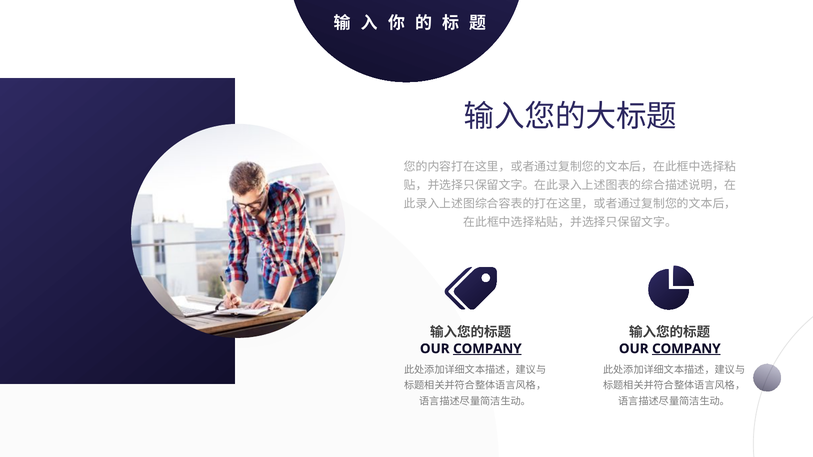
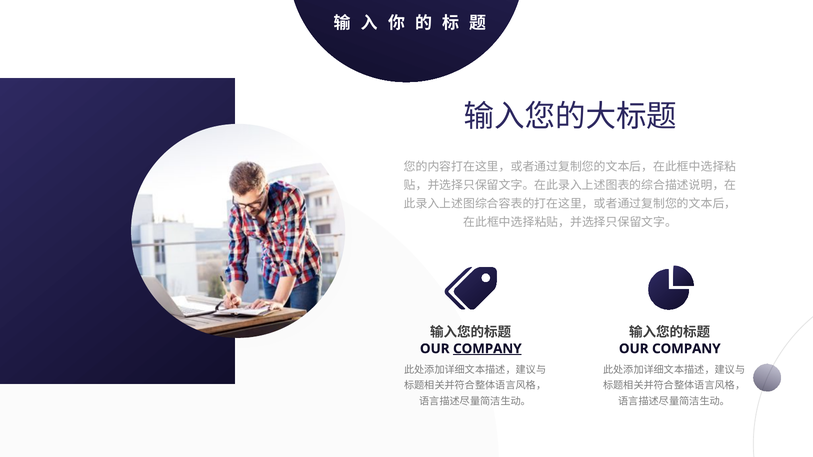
COMPANY underline: present -> none (686, 349)
